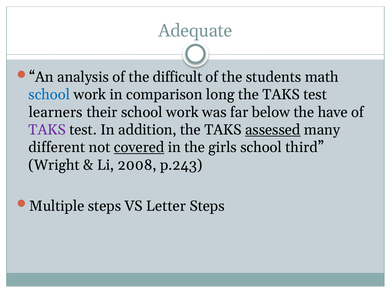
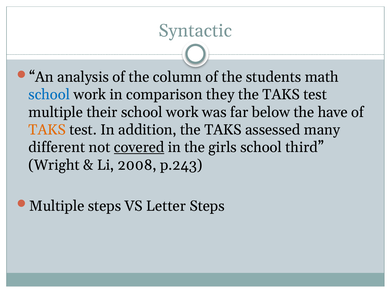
Adequate: Adequate -> Syntactic (195, 31)
difficult: difficult -> column (177, 77)
long: long -> they (220, 95)
learners: learners -> multiple (56, 112)
TAKS colour: purple -> orange (47, 130)
assessed underline: present -> none (273, 130)
